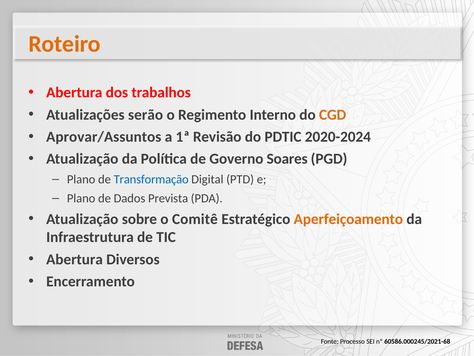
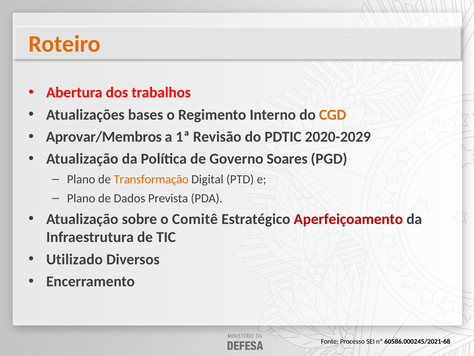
serão: serão -> bases (146, 115)
Aprovar/Assuntos: Aprovar/Assuntos -> Aprovar/Membros (104, 137)
2020-2024: 2020-2024 -> 2020-2029 (338, 137)
Transformação colour: blue -> orange (151, 179)
Aperfeiçoamento colour: orange -> red (348, 219)
Abertura: Abertura -> Utilizado (74, 259)
